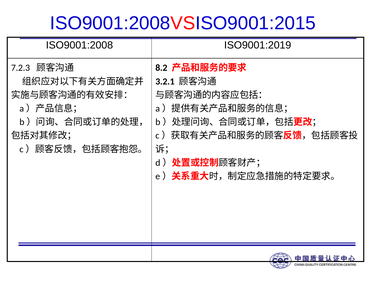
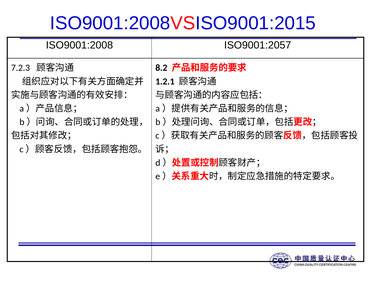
ISO9001:2019: ISO9001:2019 -> ISO9001:2057 (258, 45)
3.2.1: 3.2.1 -> 1.2.1 (165, 81)
